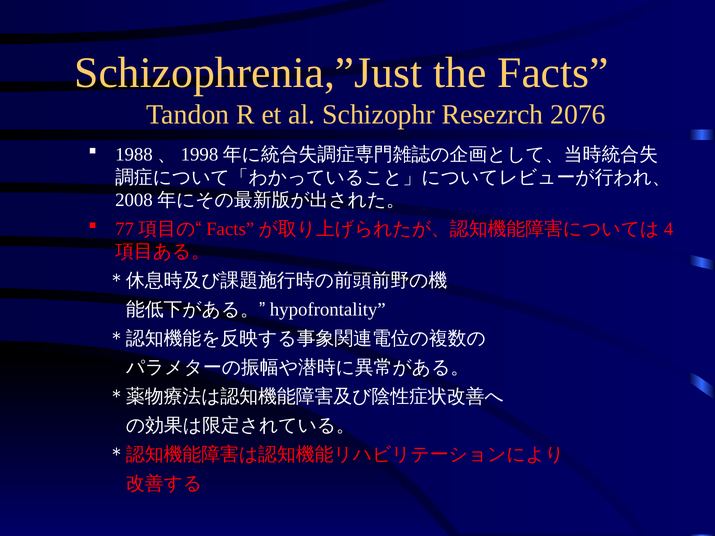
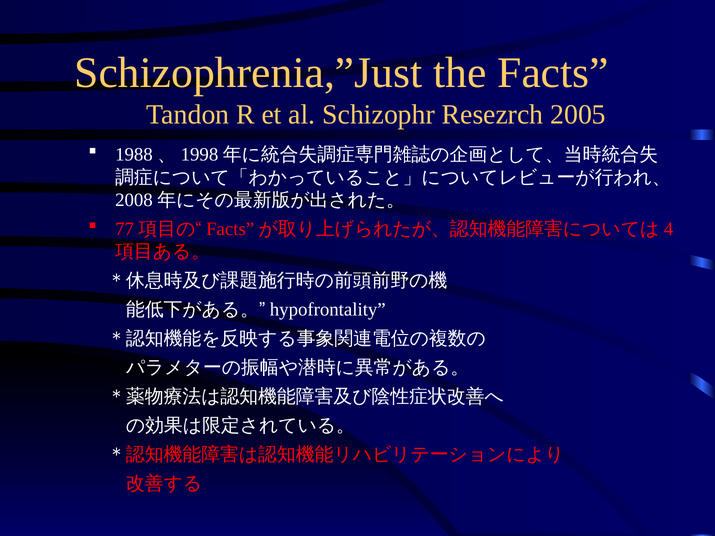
2076: 2076 -> 2005 (578, 115)
